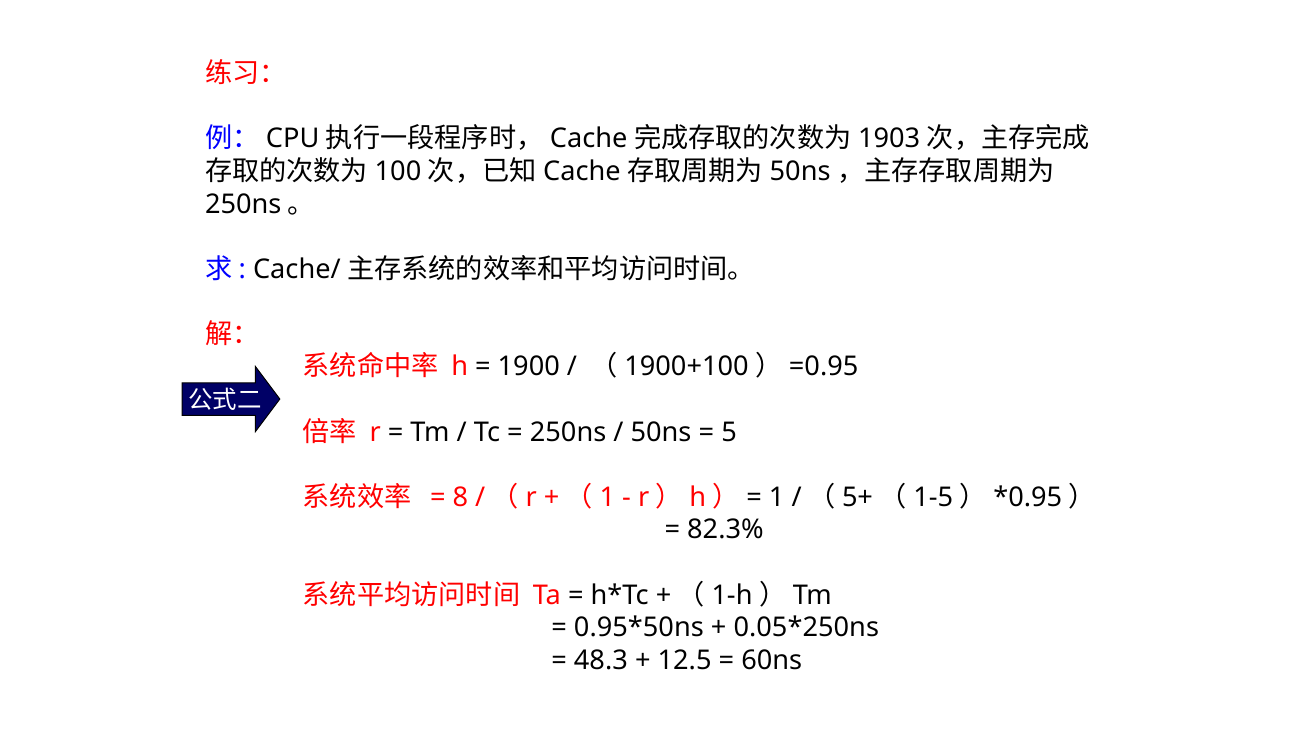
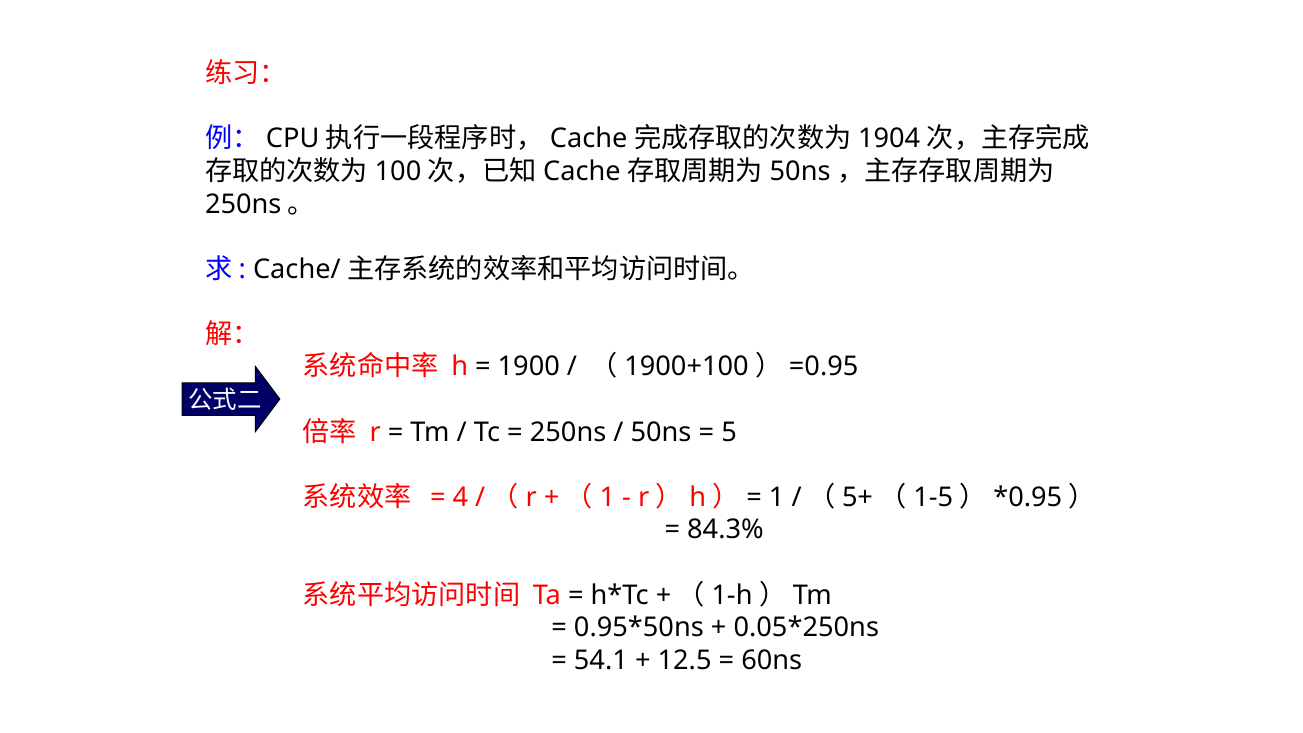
1903: 1903 -> 1904 (889, 139)
8: 8 -> 4 (460, 497)
82.3%: 82.3% -> 84.3% (725, 530)
48.3: 48.3 -> 54.1 (601, 660)
